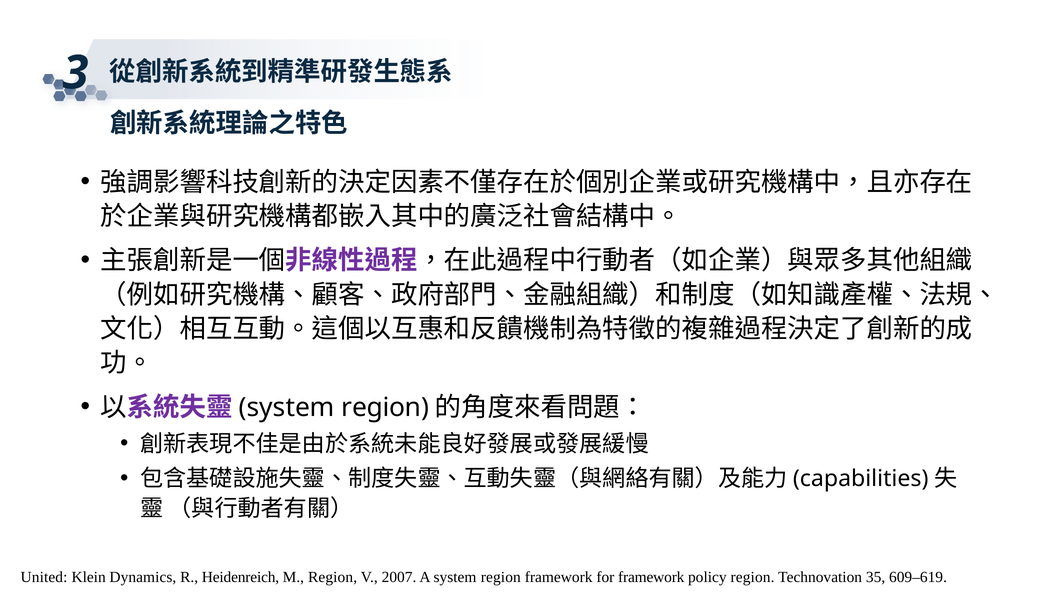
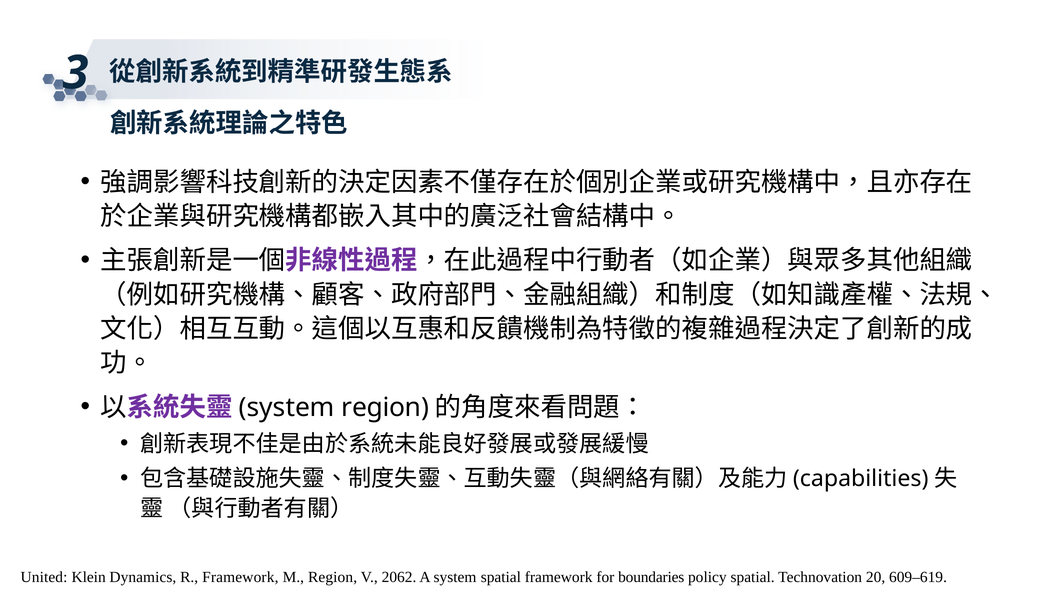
R Heidenreich: Heidenreich -> Framework (240, 578)
2007: 2007 -> 2062 (399, 578)
A system region: region -> spatial (501, 578)
for framework: framework -> boundaries (651, 578)
policy region: region -> spatial (753, 578)
35: 35 -> 20 (876, 578)
